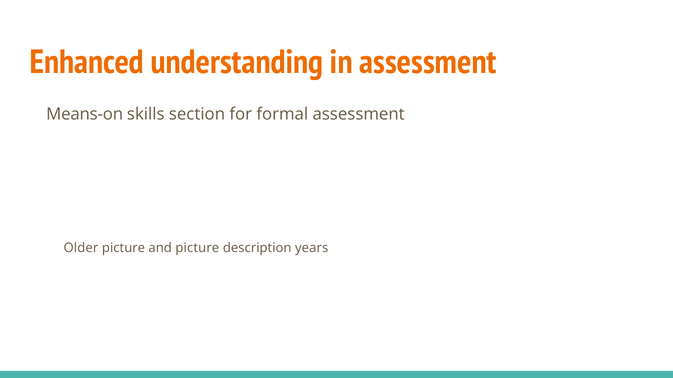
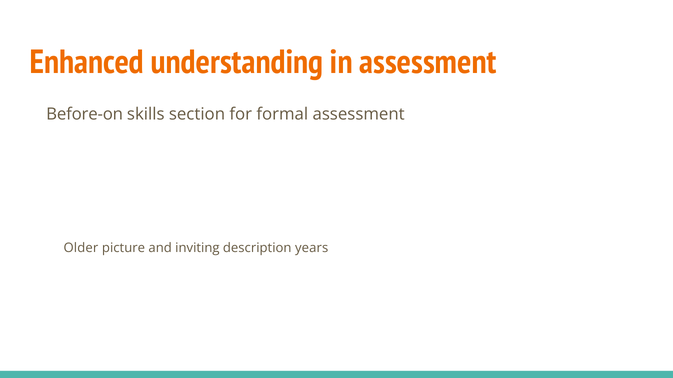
Means-on: Means-on -> Before-on (85, 114)
and picture: picture -> inviting (197, 248)
